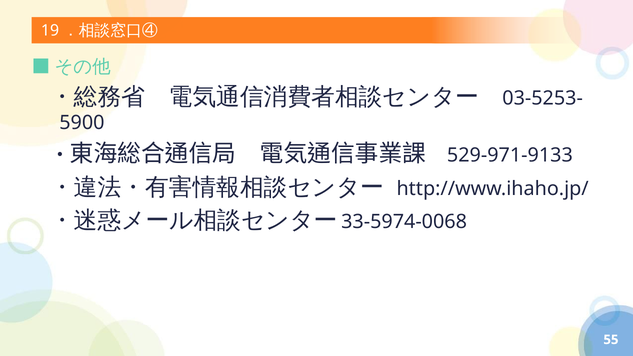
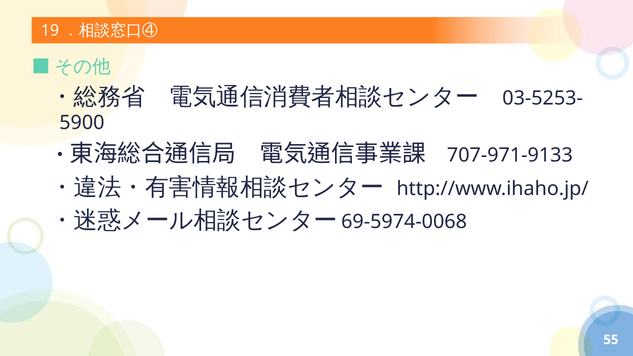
529-971-9133: 529-971-9133 -> 707-971-9133 (510, 155)
33-5974-0068: 33-5974-0068 -> 69-5974-0068 (404, 222)
